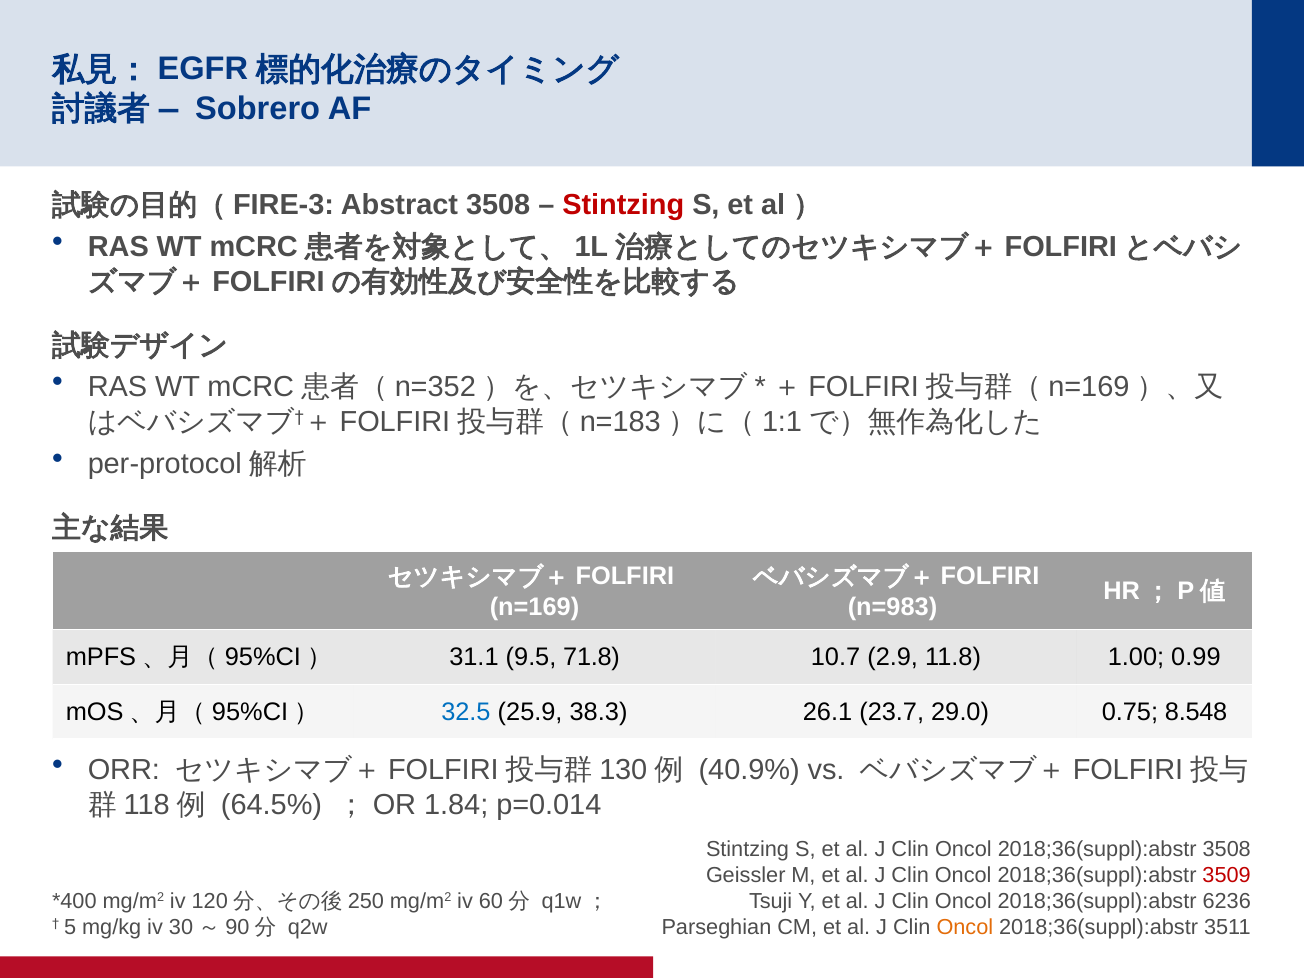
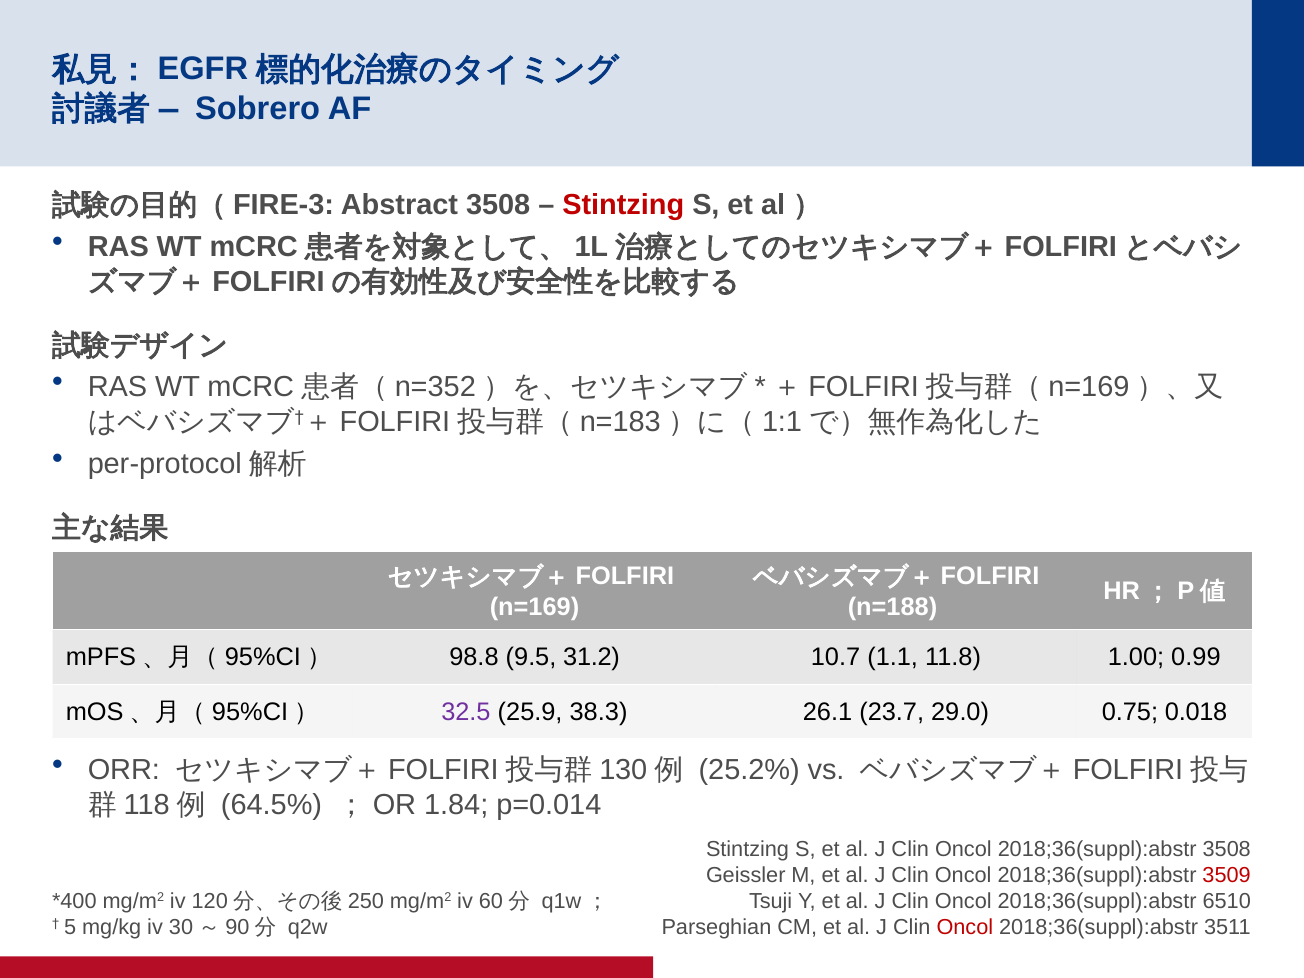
n=983: n=983 -> n=188 (892, 607)
31.1: 31.1 -> 98.8 (474, 657)
71.8: 71.8 -> 31.2 (592, 657)
2.9: 2.9 -> 1.1 (893, 657)
32.5 colour: blue -> purple (466, 712)
8.548: 8.548 -> 0.018 (1196, 712)
40.9%: 40.9% -> 25.2% (749, 770)
6236: 6236 -> 6510 (1227, 901)
Oncol colour: orange -> red (965, 927)
